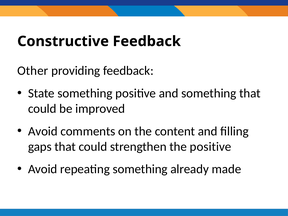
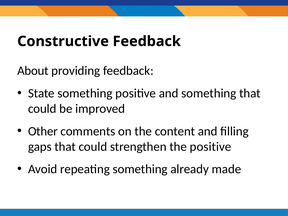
Other: Other -> About (33, 71)
Avoid: Avoid -> Other (43, 131)
